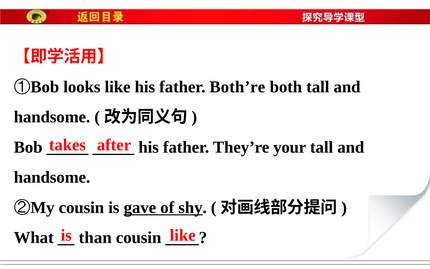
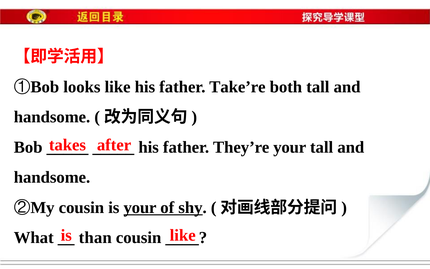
Both’re: Both’re -> Take’re (237, 87)
is gave: gave -> your (140, 207)
